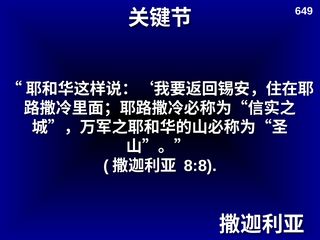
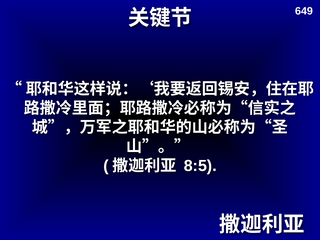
8:8: 8:8 -> 8:5 (200, 166)
